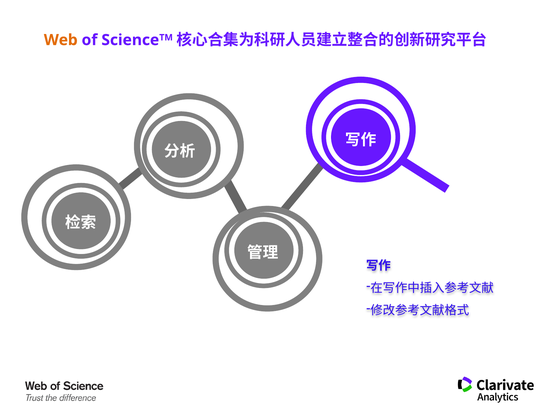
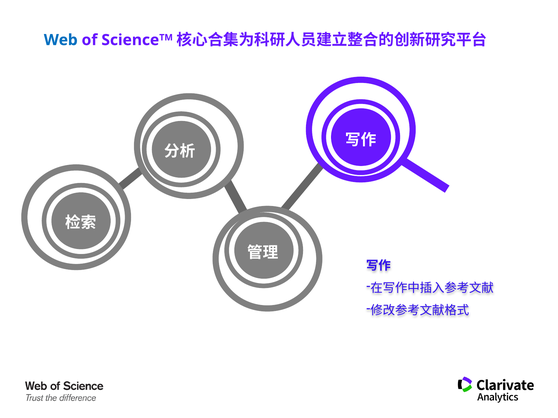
Web colour: orange -> blue (61, 40)
